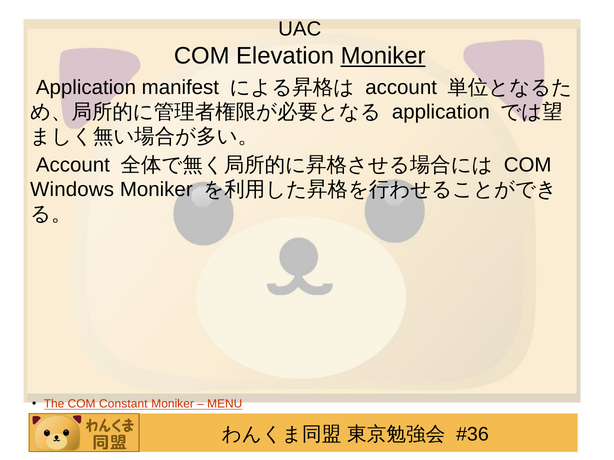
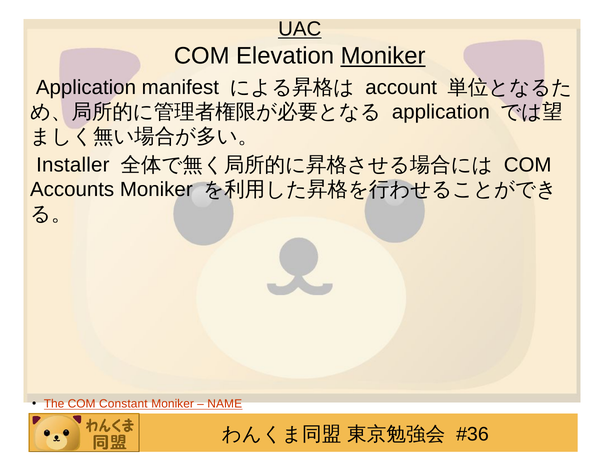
UAC underline: none -> present (300, 29)
Account: Account -> Installer (73, 165)
Windows: Windows -> Accounts (72, 190)
MENU: MENU -> NAME (225, 404)
